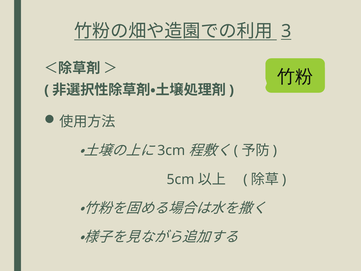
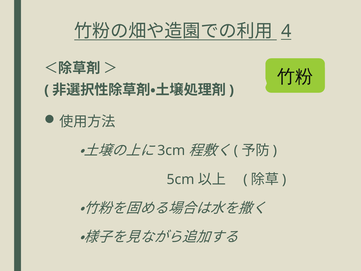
3: 3 -> 4 (286, 31)
